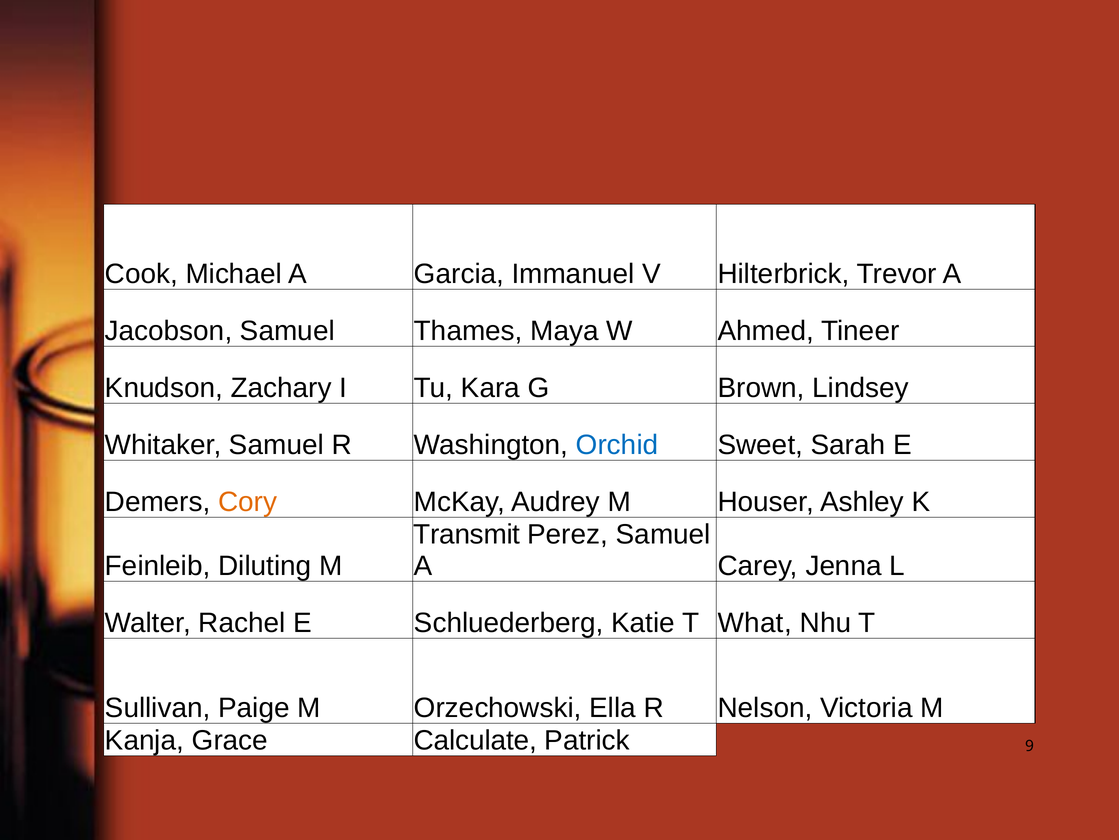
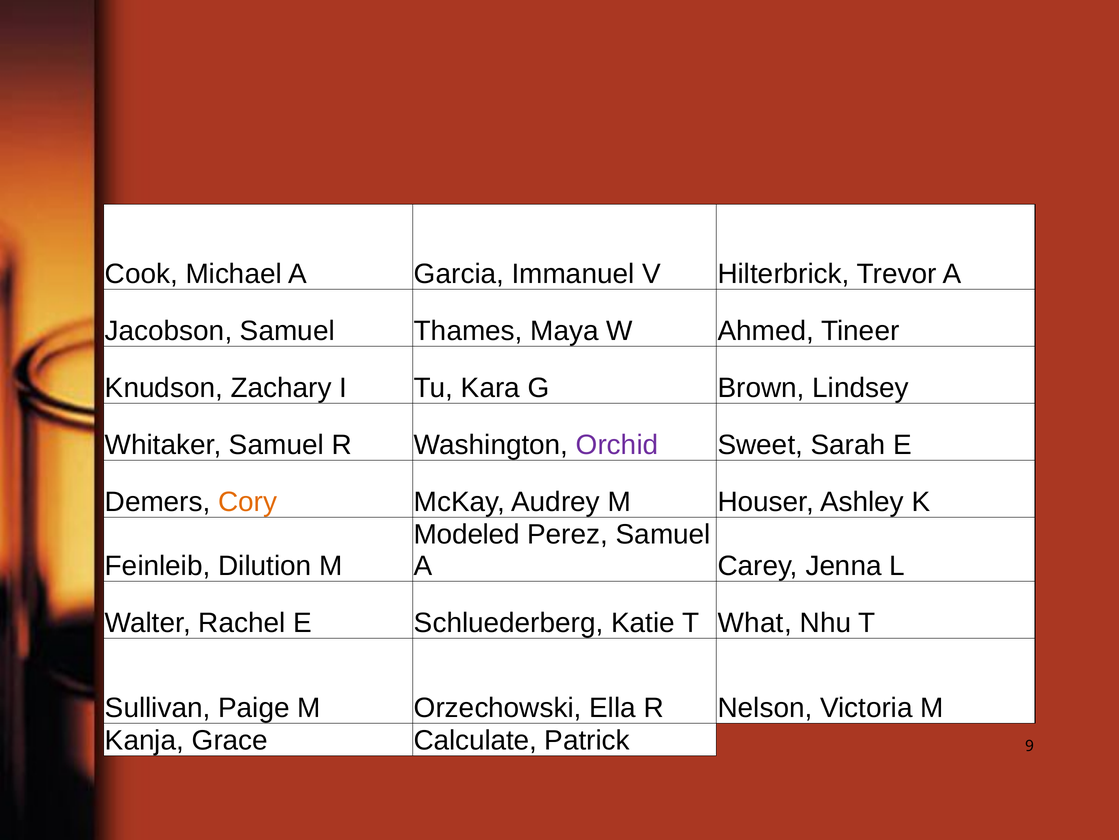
Orchid colour: blue -> purple (617, 445)
Transmit: Transmit -> Modeled (467, 534)
Diluting: Diluting -> Dilution (265, 566)
